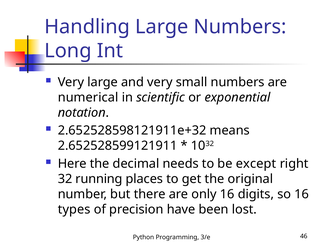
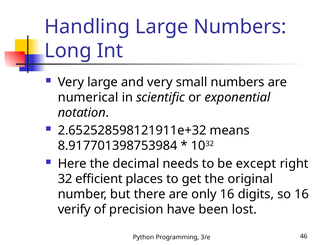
2.652528599121911: 2.652528599121911 -> 8.917701398753984 (118, 146)
running: running -> efficient (99, 179)
types: types -> verify (74, 210)
